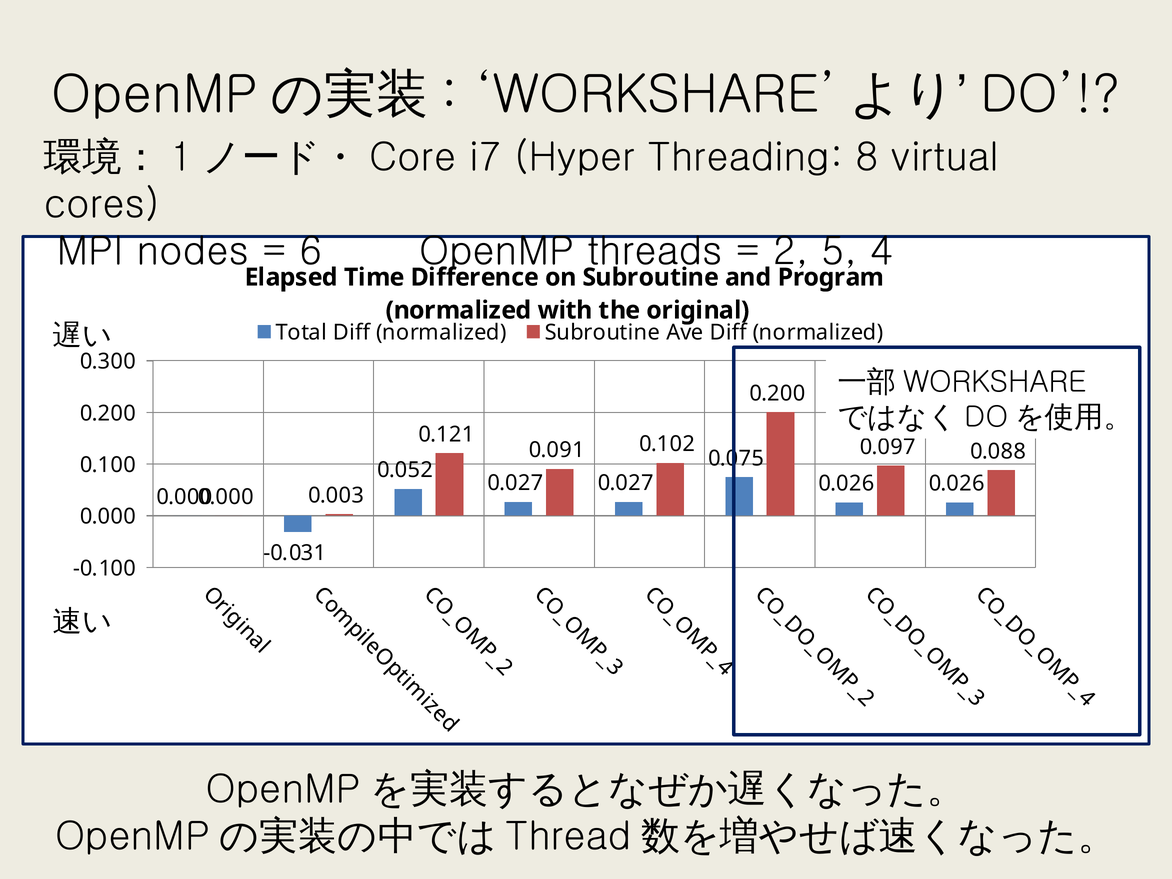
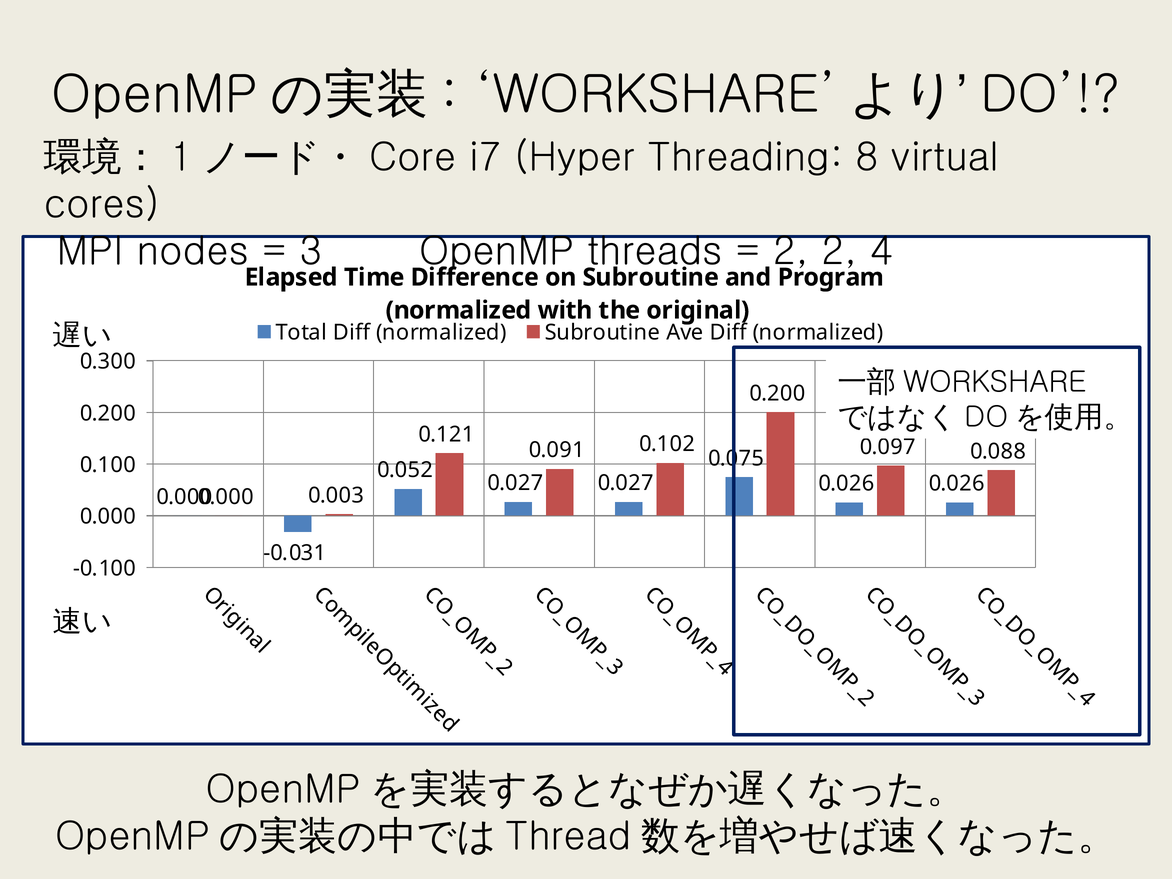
6: 6 -> 3 (311, 251)
2 5: 5 -> 2 (839, 251)
